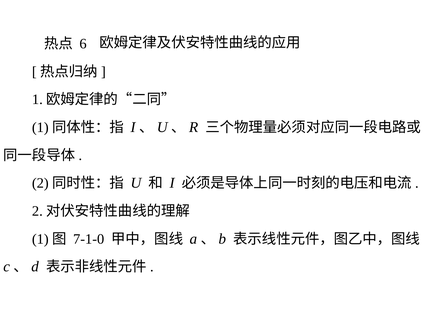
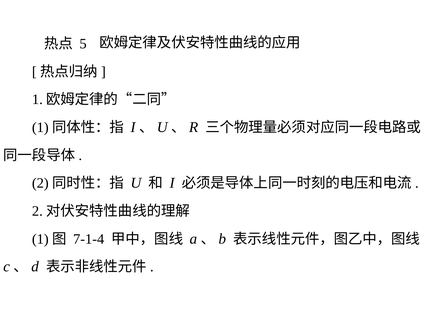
6: 6 -> 5 (83, 44)
7-1-0: 7-1-0 -> 7-1-4 (89, 239)
